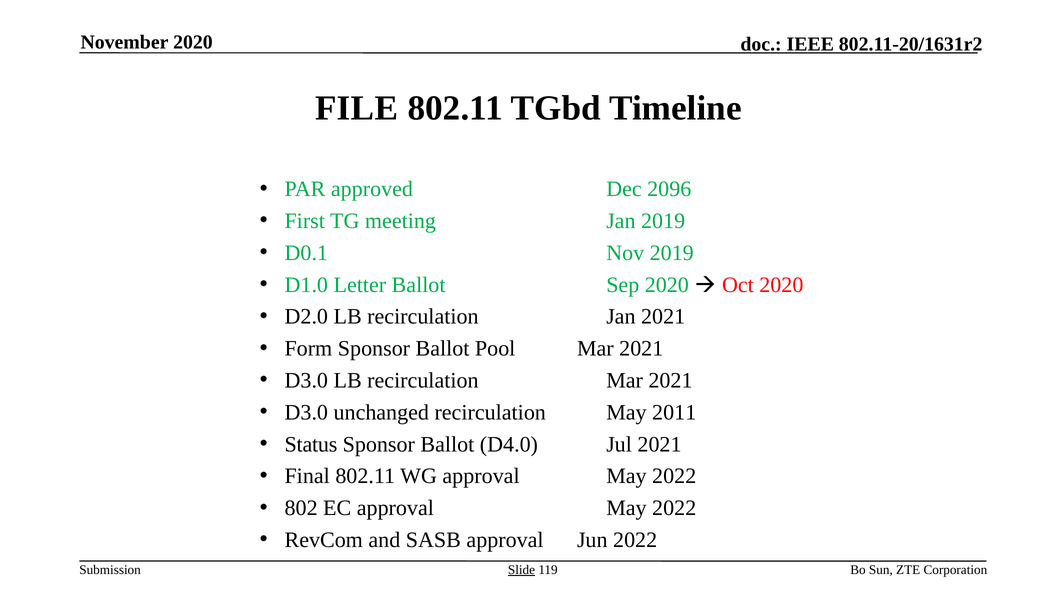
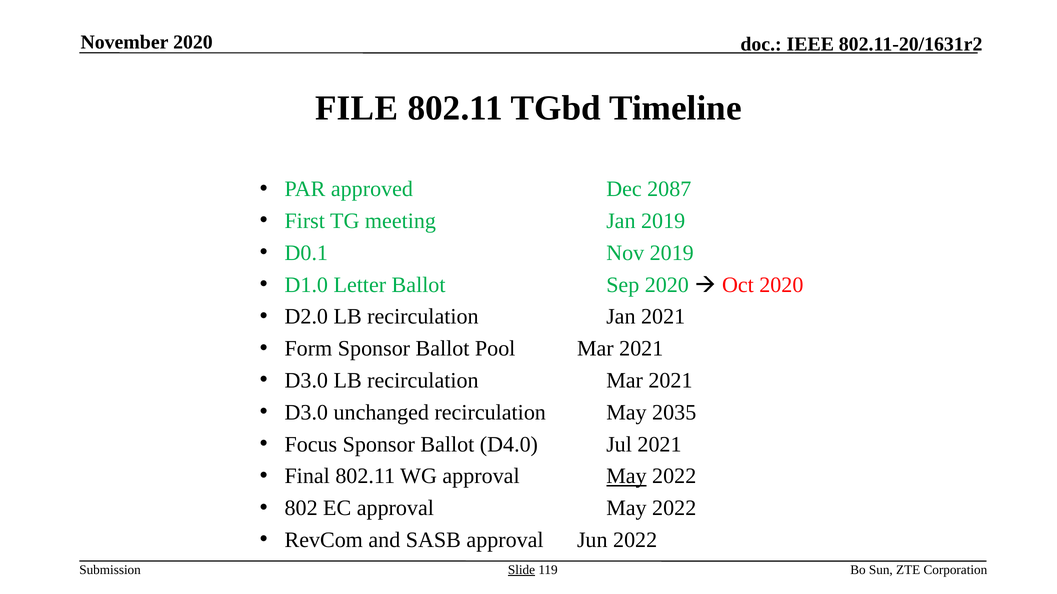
2096: 2096 -> 2087 (669, 189)
2011: 2011 -> 2035 (674, 413)
Status: Status -> Focus (311, 445)
May underline: none -> present (626, 477)
